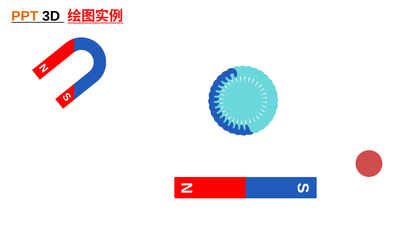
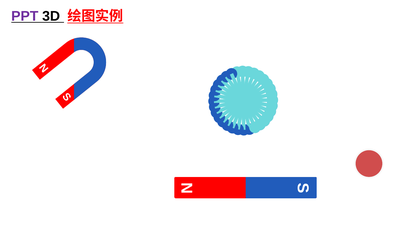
PPT colour: orange -> purple (25, 16)
